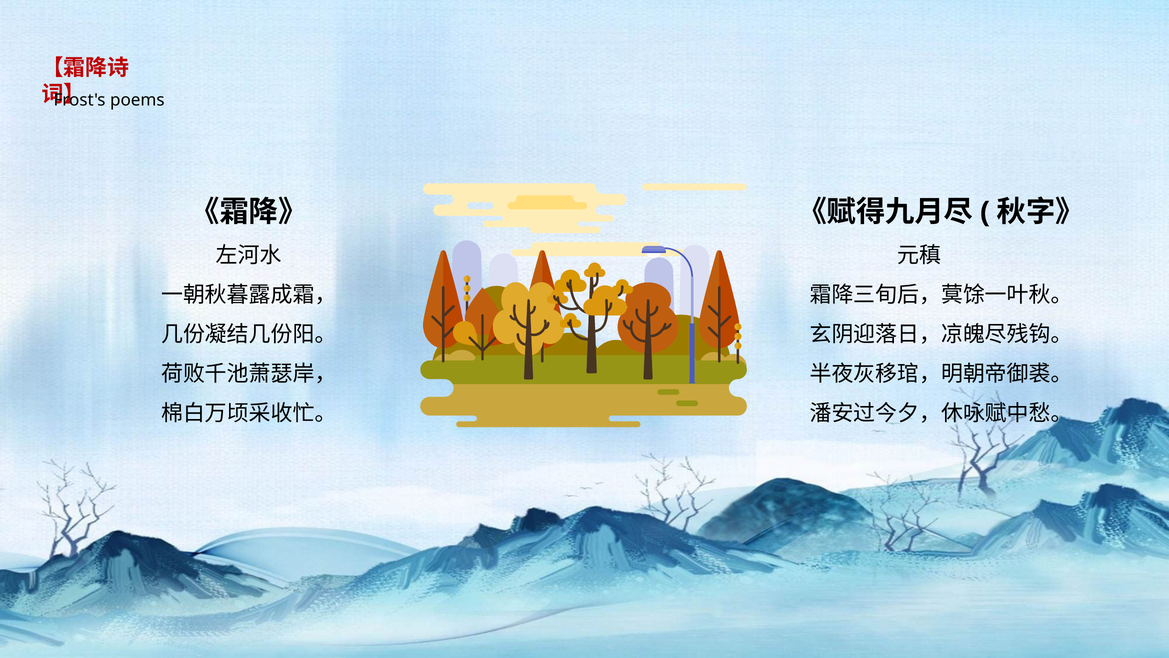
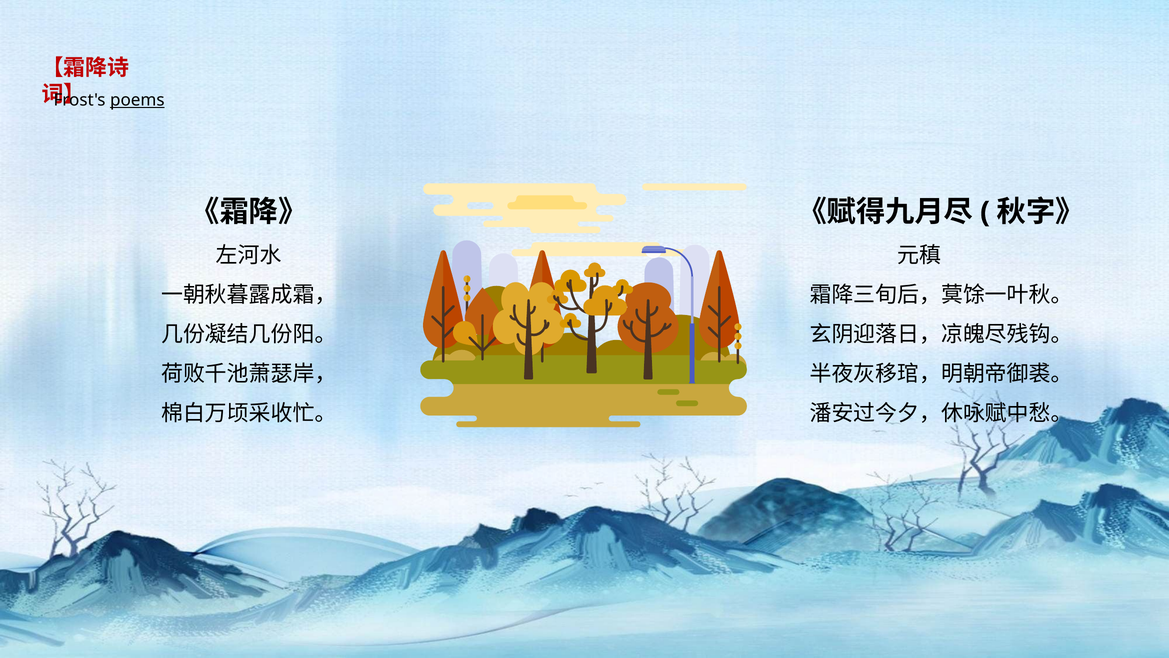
poems underline: none -> present (137, 100)
